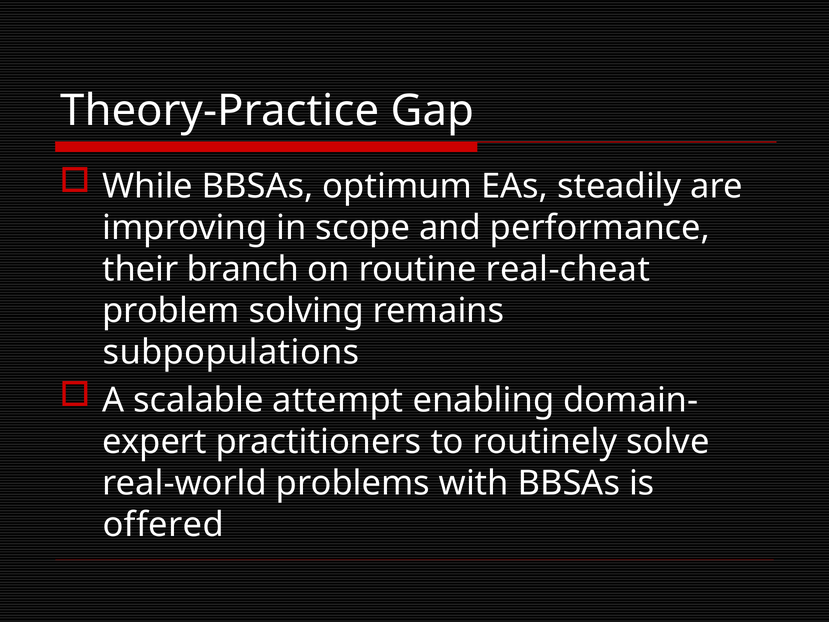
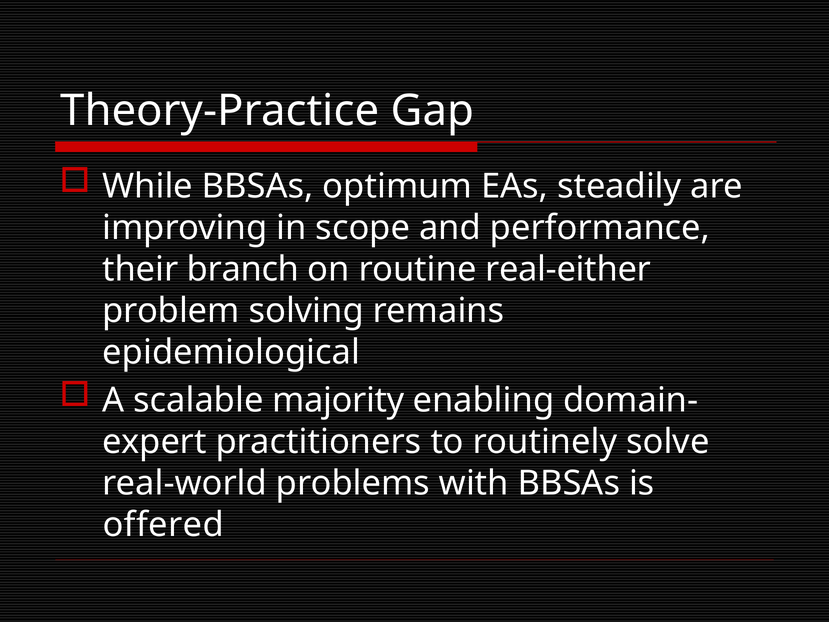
real-cheat: real-cheat -> real-either (568, 269)
subpopulations: subpopulations -> epidemiological (231, 352)
attempt: attempt -> majority (338, 400)
